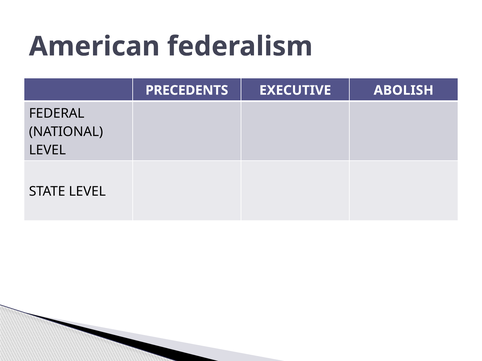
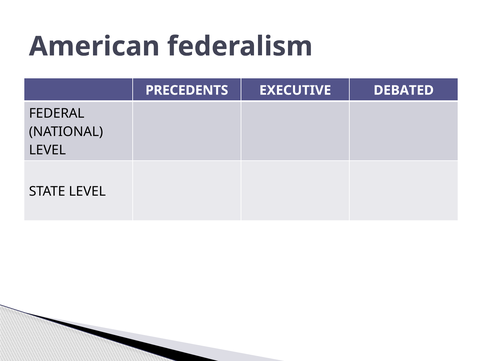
ABOLISH: ABOLISH -> DEBATED (404, 90)
